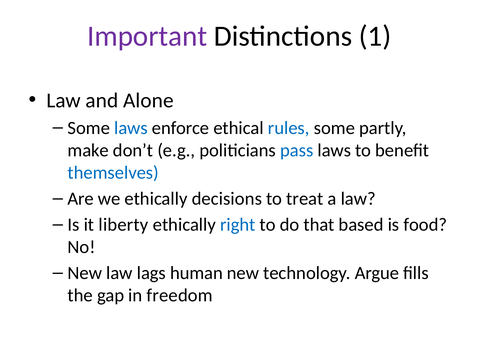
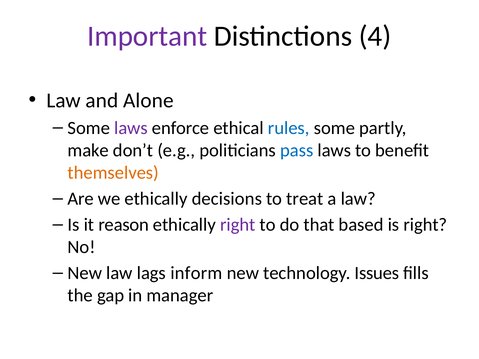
1: 1 -> 4 (375, 36)
laws colour: blue -> purple (131, 128)
themselves colour: blue -> orange (113, 173)
liberty: liberty -> reason (124, 225)
right colour: blue -> purple (238, 225)
is food: food -> right (425, 225)
human: human -> inform (196, 273)
Argue: Argue -> Issues (377, 273)
freedom: freedom -> manager (180, 296)
